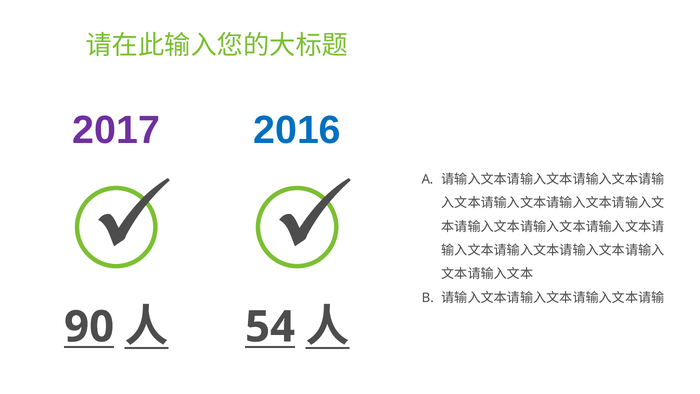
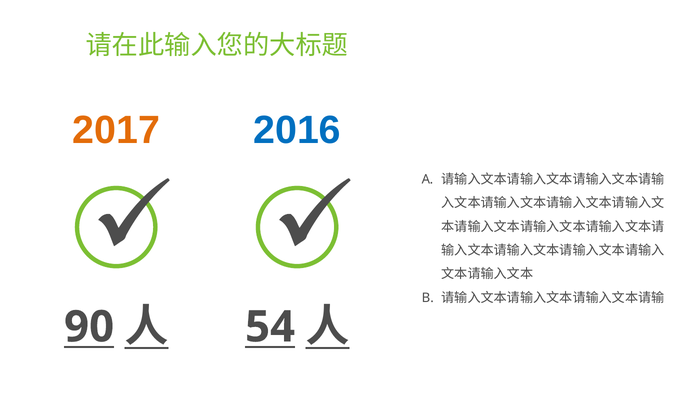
2017 colour: purple -> orange (116, 130)
